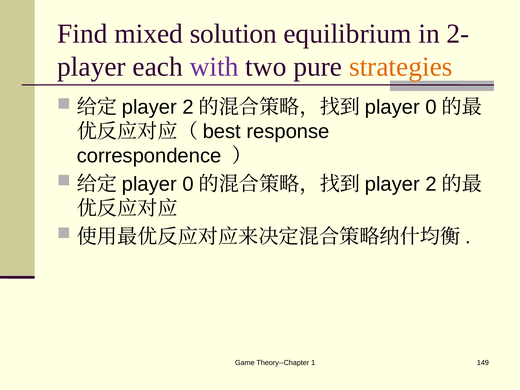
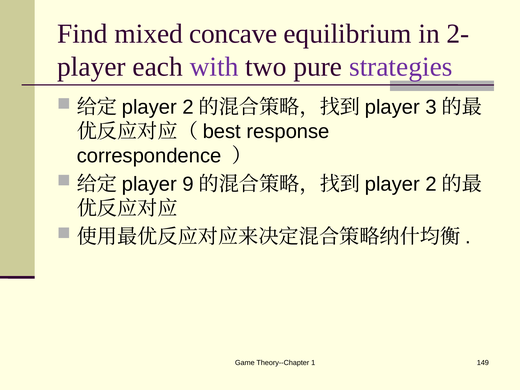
solution: solution -> concave (233, 34)
strategies colour: orange -> purple (401, 67)
0: 0 -> 3 (431, 107)
0: 0 -> 9 (188, 184)
